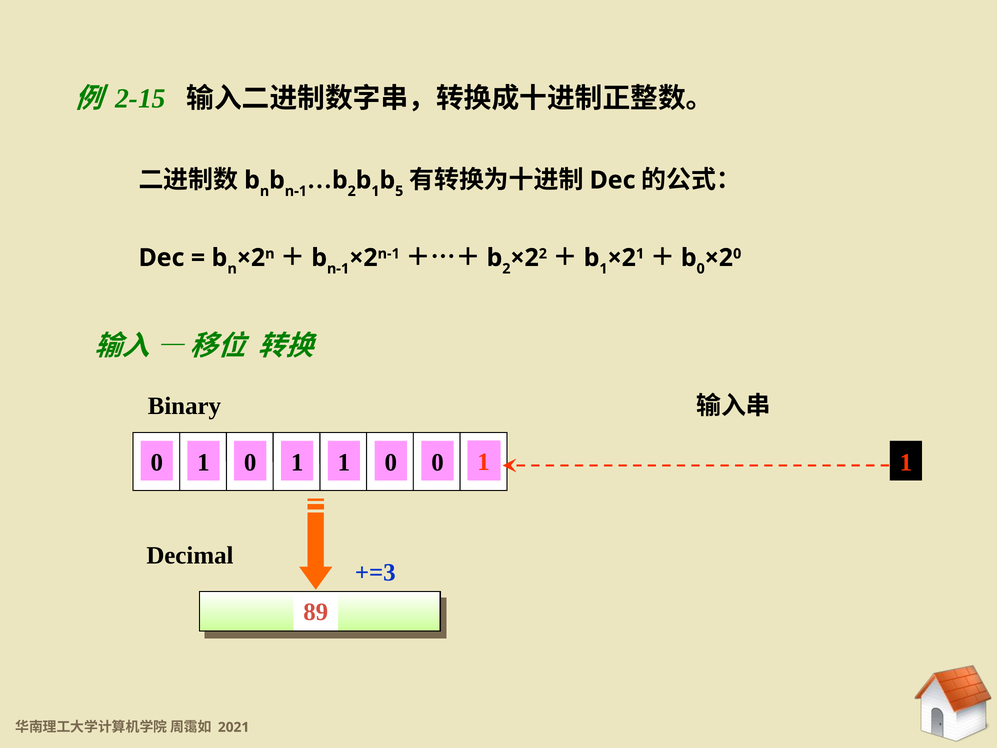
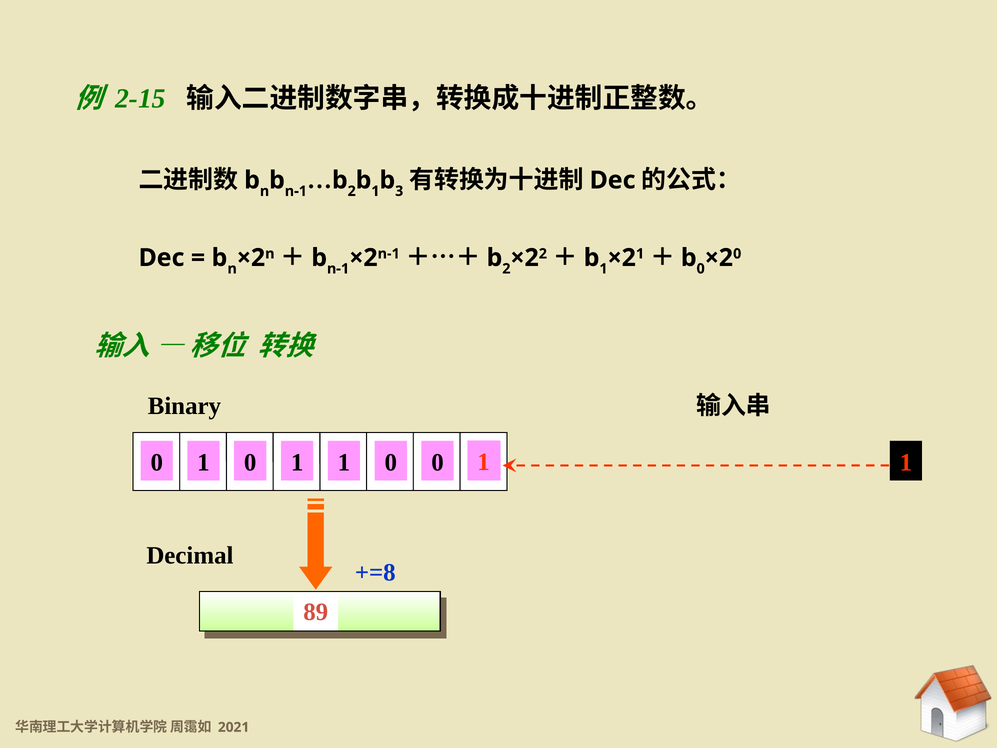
5: 5 -> 3 (399, 191)
+=3: +=3 -> +=8 (375, 572)
